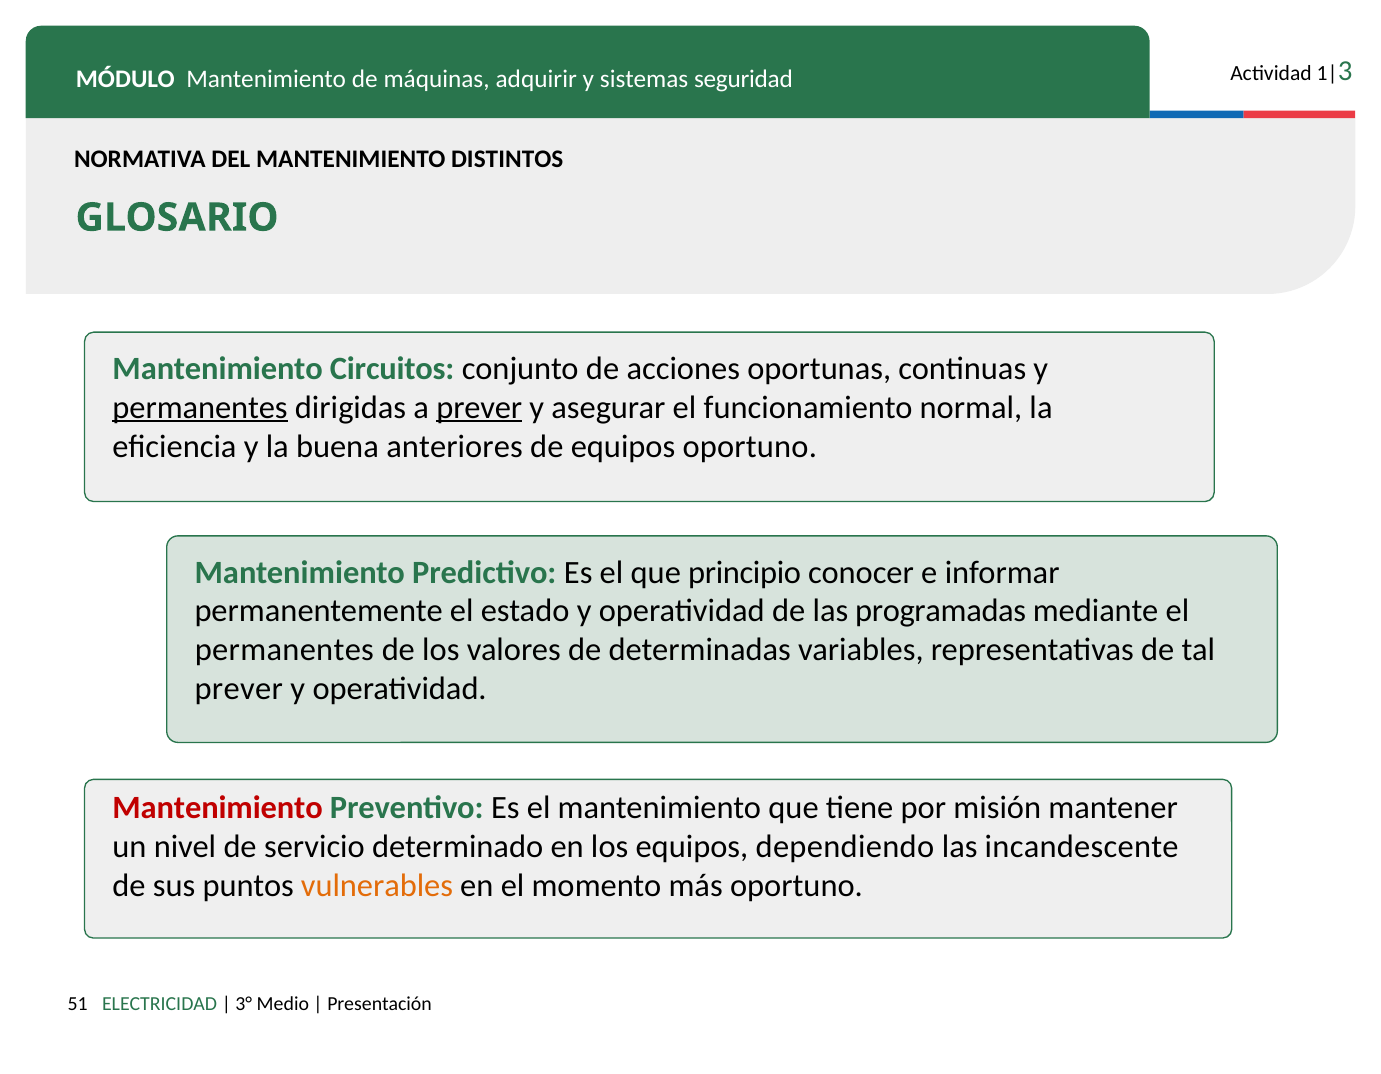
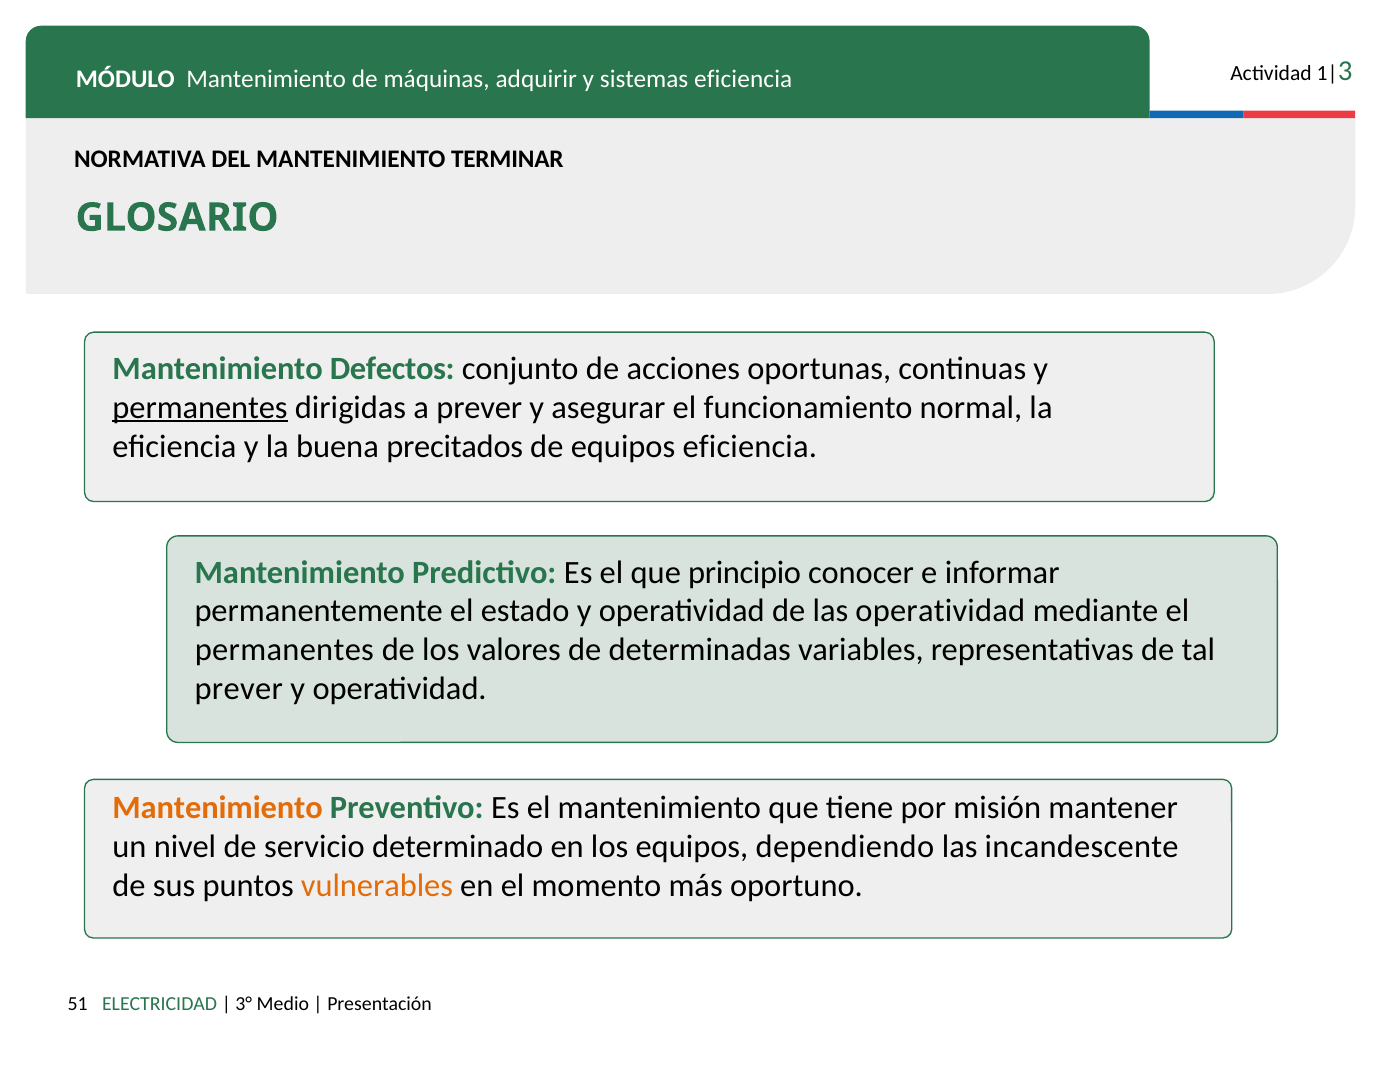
seguridad: seguridad -> eficiencia (743, 80)
DISTINTOS: DISTINTOS -> TERMINAR (507, 159)
Circuitos: Circuitos -> Defectos (392, 369)
prever underline: present -> none (479, 408)
anteriores: anteriores -> precitados (455, 446)
equipos oportuno: oportuno -> eficiencia (750, 446)
las programadas: programadas -> operatividad (940, 611)
Mantenimiento colour: red -> orange (218, 808)
